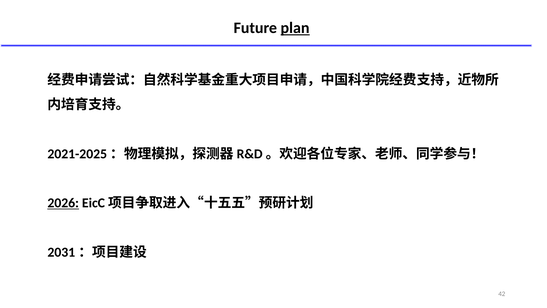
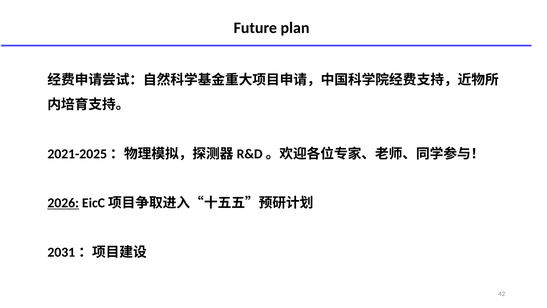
plan underline: present -> none (295, 28)
